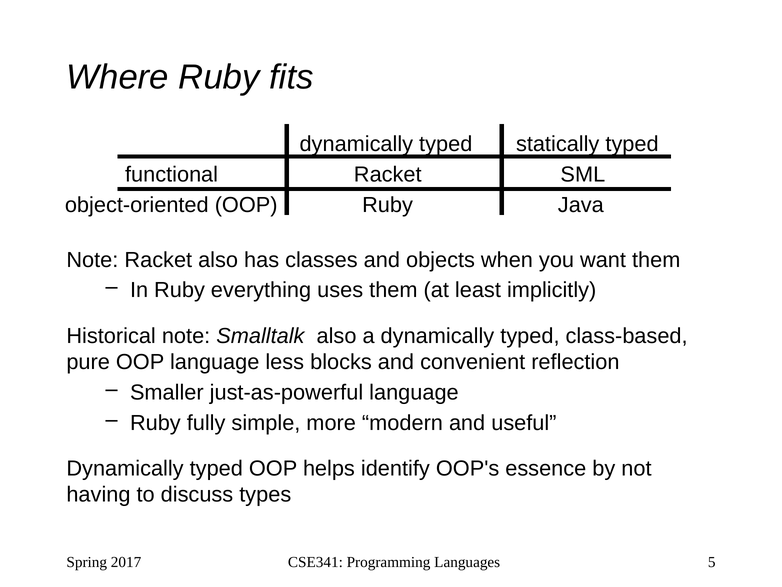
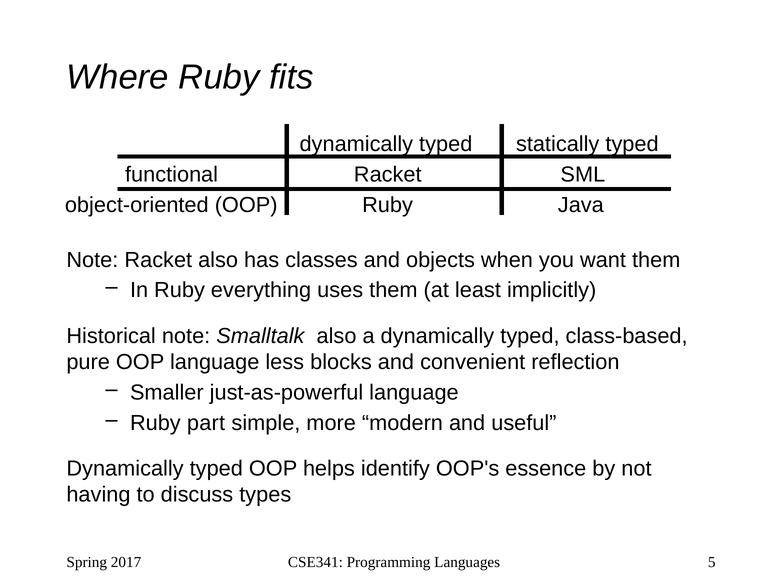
fully: fully -> part (206, 423)
